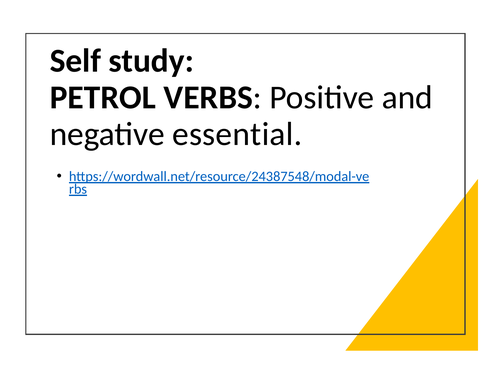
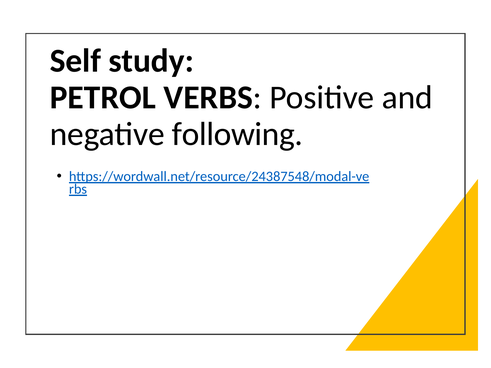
essential: essential -> following (237, 134)
